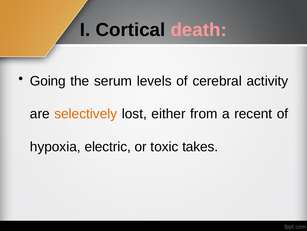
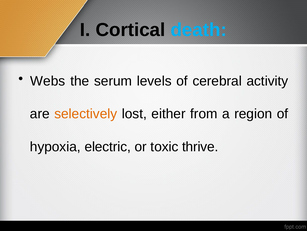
death colour: pink -> light blue (199, 30)
Going: Going -> Webs (48, 81)
recent: recent -> region (253, 114)
takes: takes -> thrive (200, 146)
